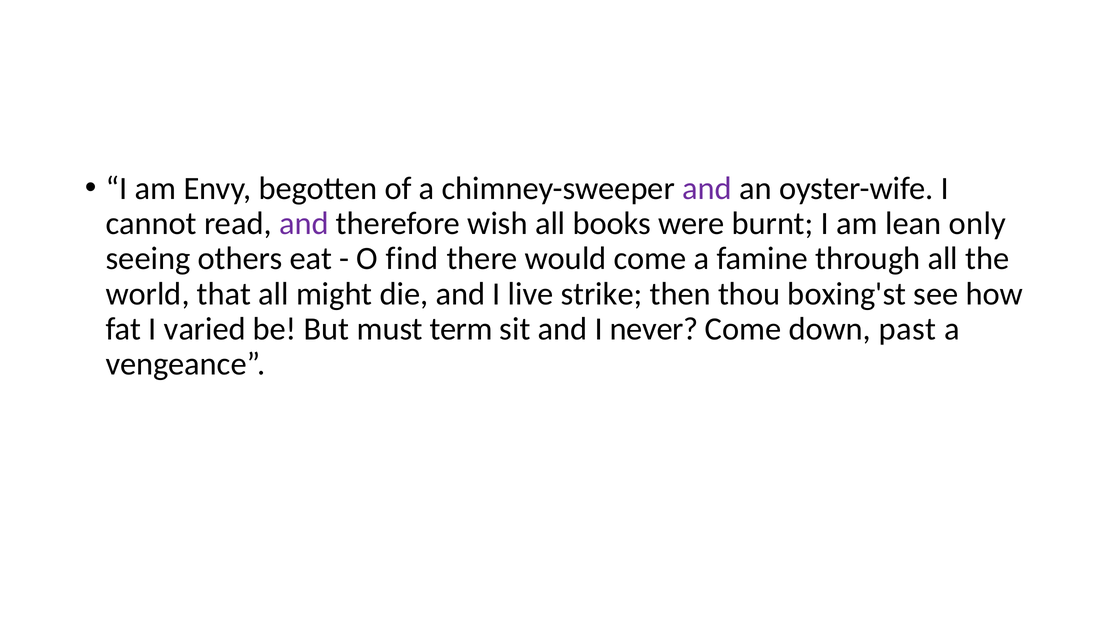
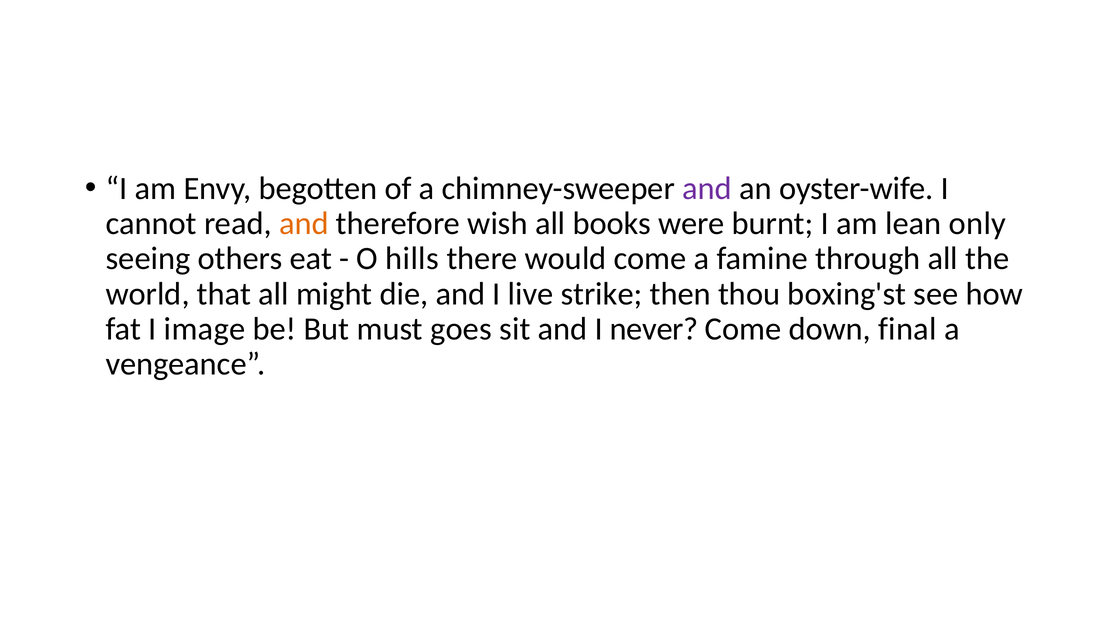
and colour: purple -> orange (304, 223)
find: find -> hills (412, 259)
varied: varied -> image (205, 329)
term: term -> goes (461, 329)
past: past -> final (907, 329)
